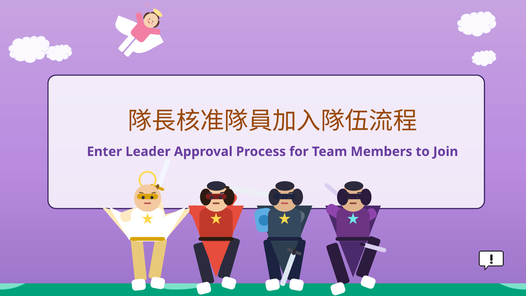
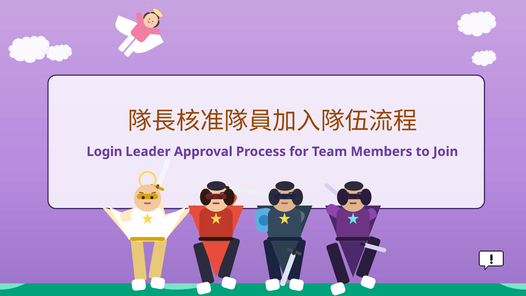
Enter: Enter -> Login (104, 152)
